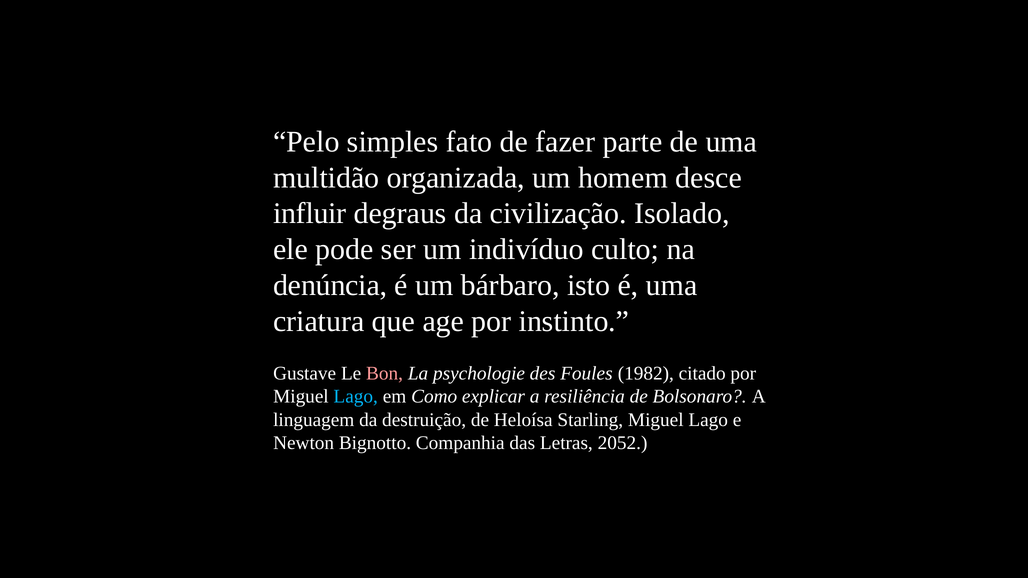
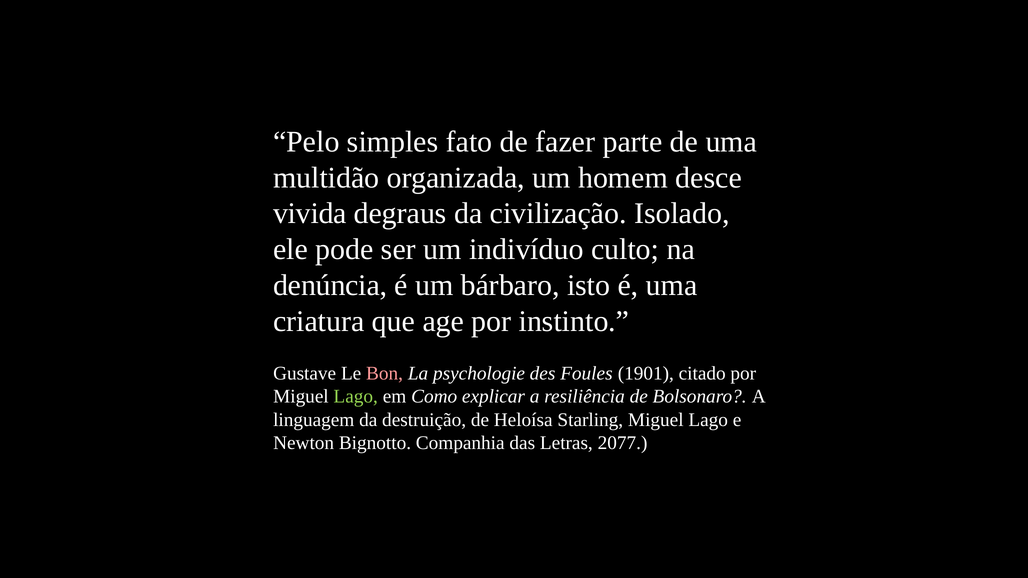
influir: influir -> vivida (310, 214)
1982: 1982 -> 1901 (646, 374)
Lago colour: light blue -> light green (356, 397)
2052: 2052 -> 2077 (623, 443)
